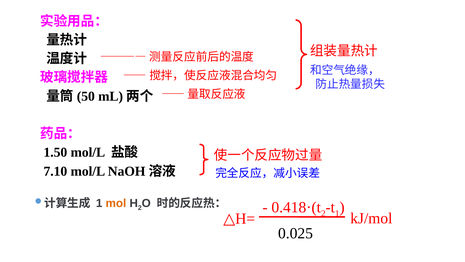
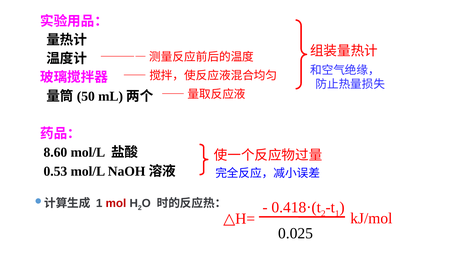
1.50: 1.50 -> 8.60 (55, 152)
7.10: 7.10 -> 0.53 (55, 171)
mol colour: orange -> red (116, 203)
